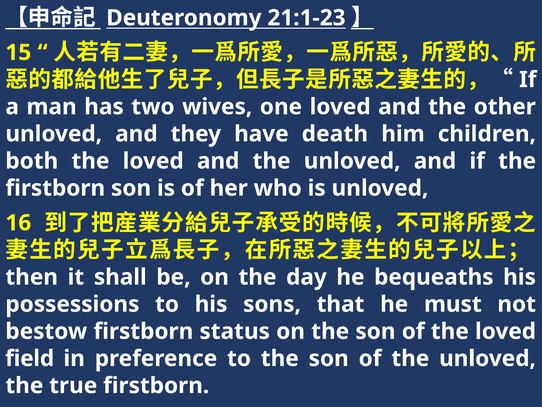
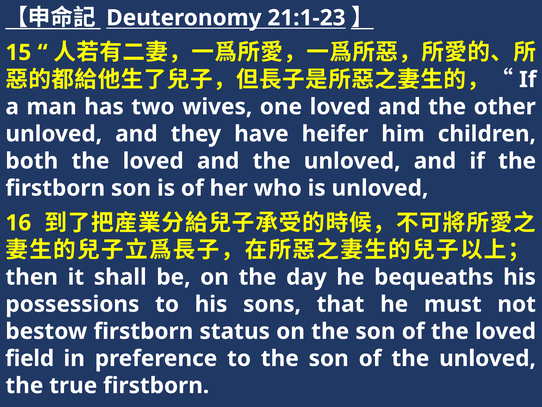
death: death -> heifer (335, 134)
